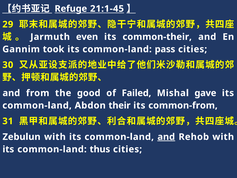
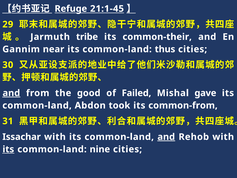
even: even -> tribe (87, 37)
took: took -> near (54, 49)
pass: pass -> thus (165, 49)
and underline: none -> present (11, 93)
their: their -> took (119, 105)
Zebulun: Zebulun -> Issachar (22, 137)
its underline: none -> present (8, 149)
thus: thus -> nine (100, 149)
